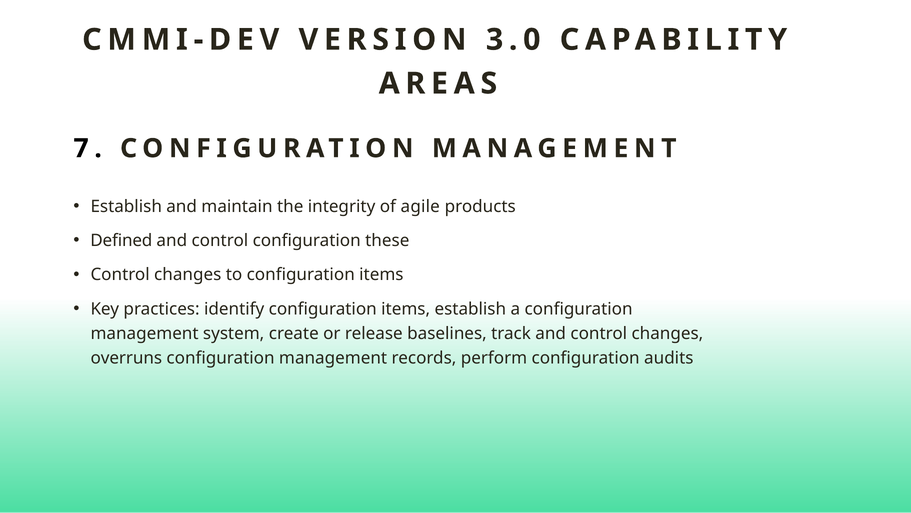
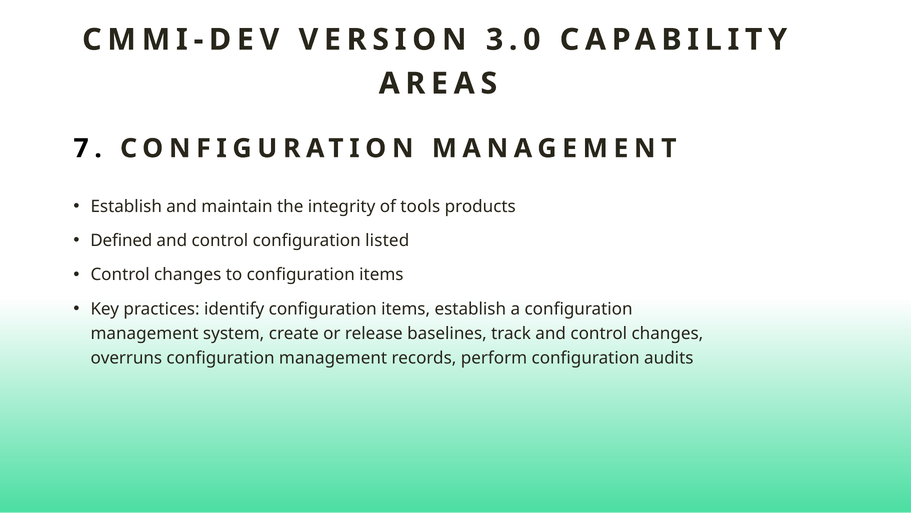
agile: agile -> tools (420, 206)
these: these -> listed (387, 240)
